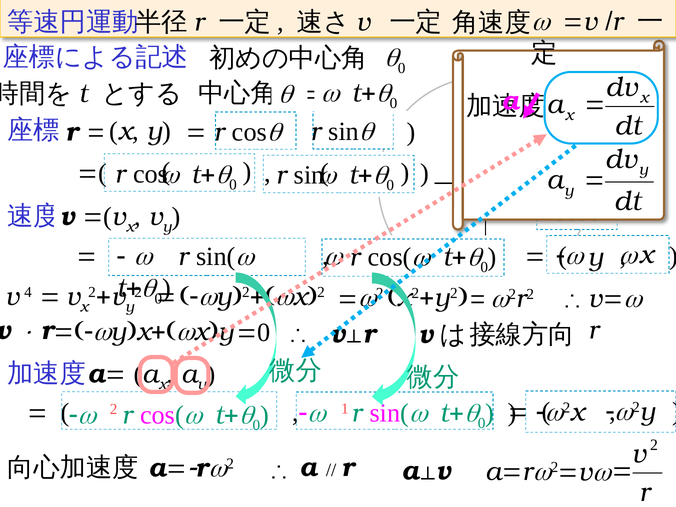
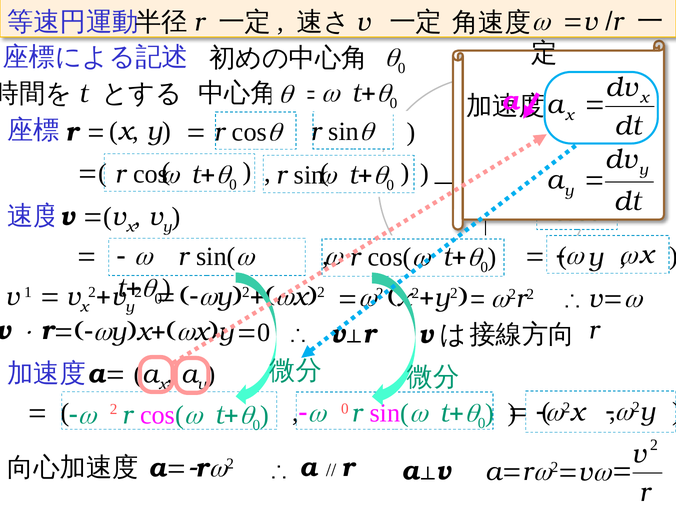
4: 4 -> 1 (28, 292)
2 1: 1 -> 0 (345, 409)
